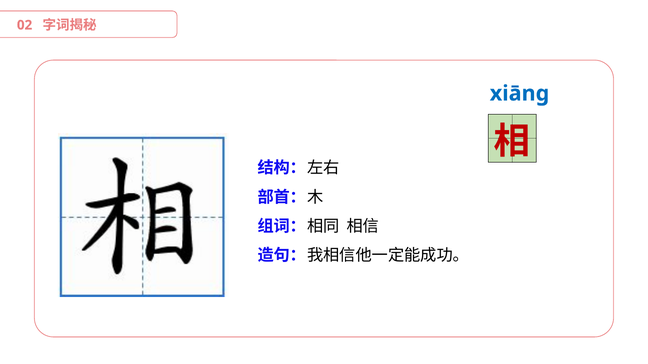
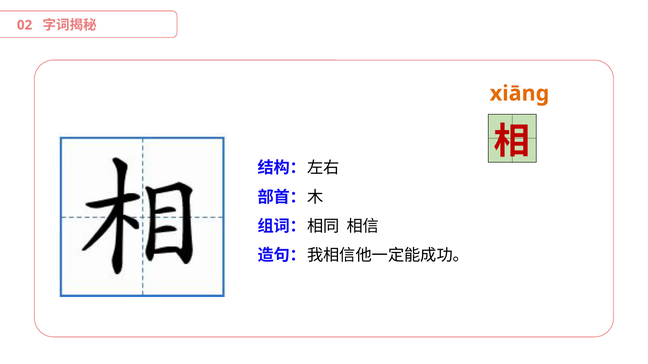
xiāng colour: blue -> orange (520, 94)
